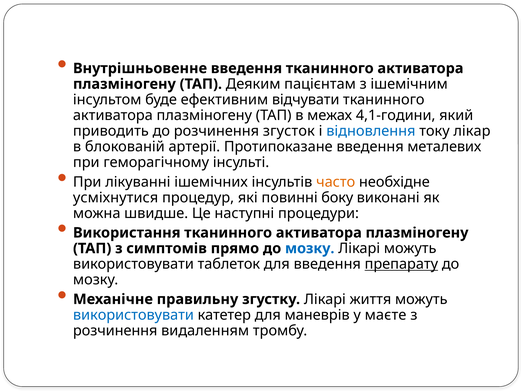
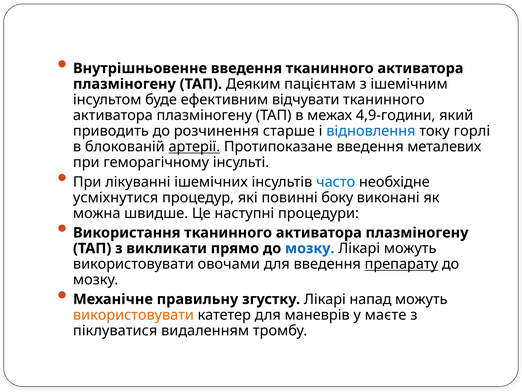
4,1-години: 4,1-години -> 4,9-години (396, 115)
згусток: згусток -> старше (289, 131)
лікар: лікар -> горлі (472, 131)
артерії underline: none -> present (194, 147)
часто colour: orange -> blue (336, 182)
симптомів: симптомів -> викликати (167, 248)
таблеток: таблеток -> овочами (229, 264)
життя: життя -> напад (371, 299)
використовувати colour: blue -> orange (133, 315)
розчинення: розчинення -> піклуватися (115, 330)
